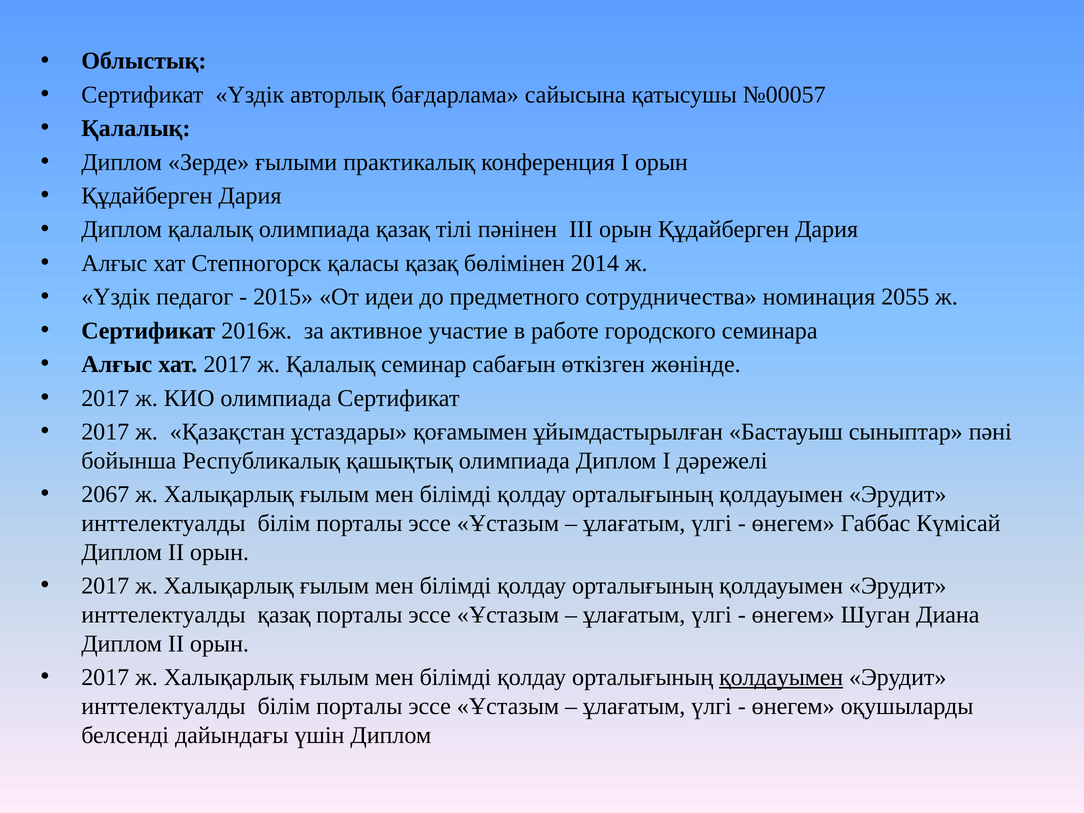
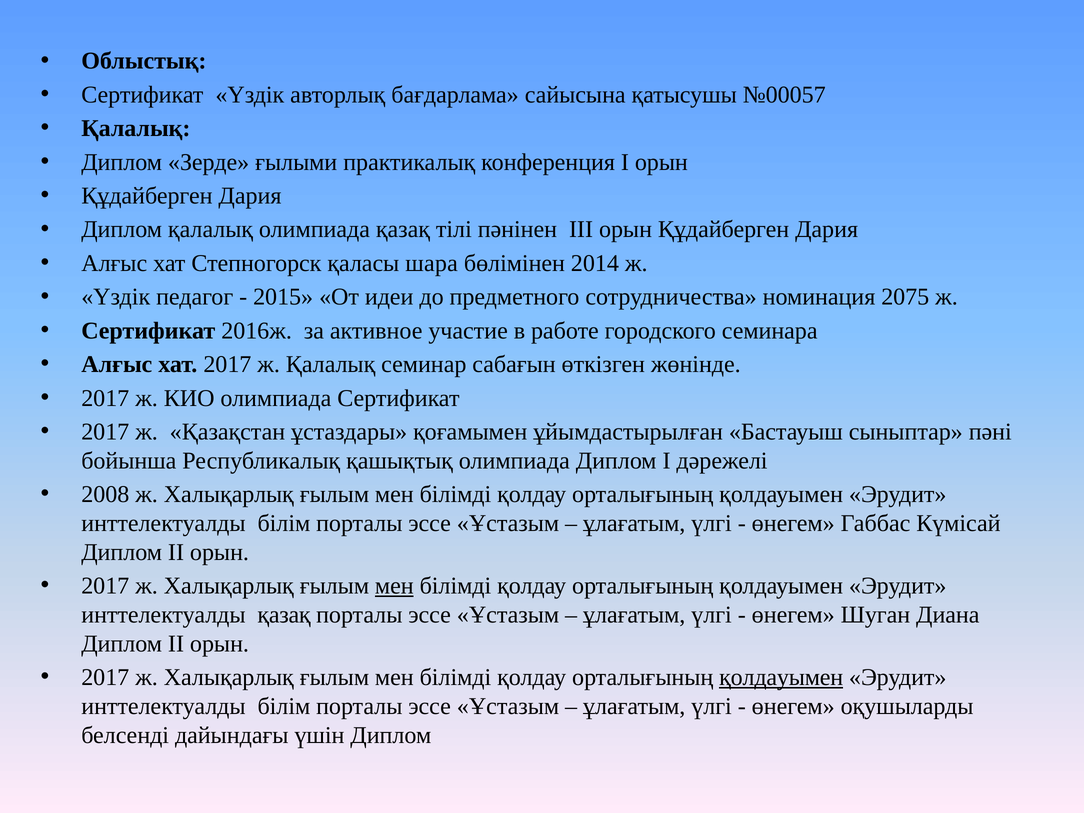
қаласы қазақ: қазақ -> шара (432, 263)
2055: 2055 -> 2075 (905, 297)
2067: 2067 -> 2008 (105, 494)
мен underline: none -> present (394, 586)
